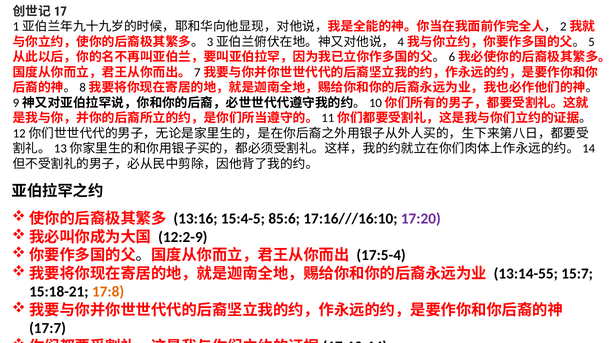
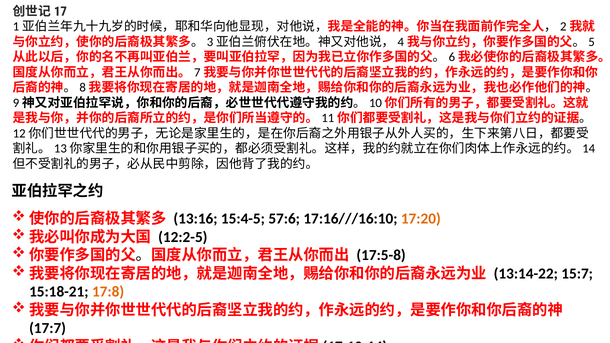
85:6: 85:6 -> 57:6 (284, 219)
17:20 colour: purple -> orange (421, 219)
12:2-9: 12:2-9 -> 12:2-5 (183, 237)
17:5-4: 17:5-4 -> 17:5-8 (381, 255)
13:14-55: 13:14-55 -> 13:14-22 (526, 274)
